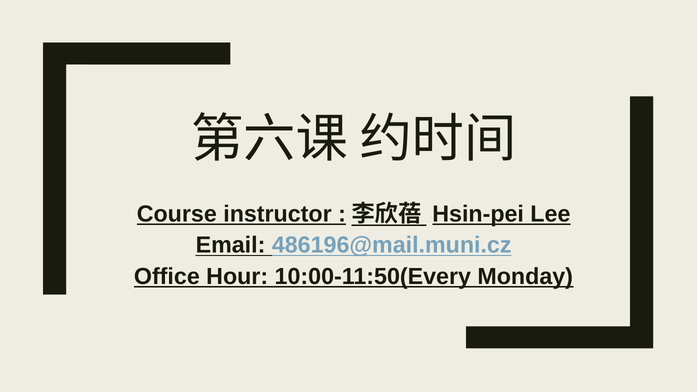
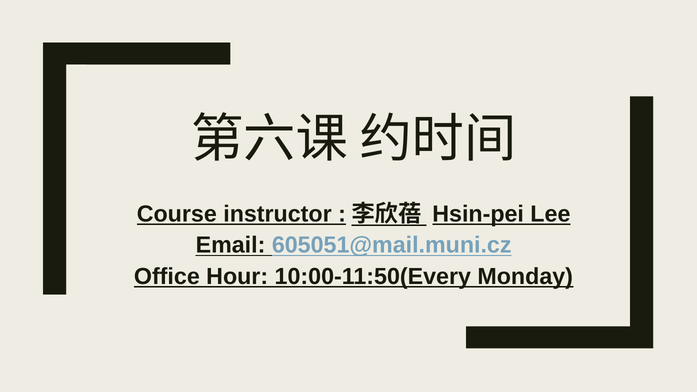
486196@mail.muni.cz: 486196@mail.muni.cz -> 605051@mail.muni.cz (392, 245)
